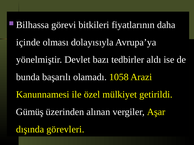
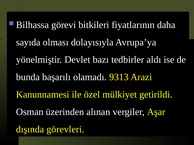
içinde: içinde -> sayıda (28, 42)
1058: 1058 -> 9313 (119, 77)
Gümüş: Gümüş -> Osman (30, 112)
